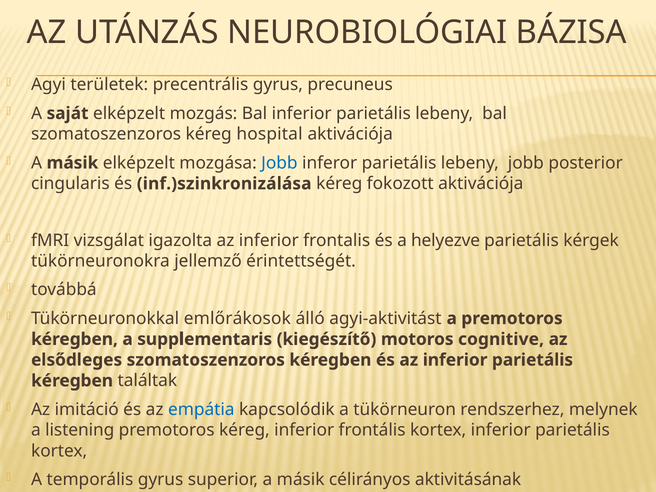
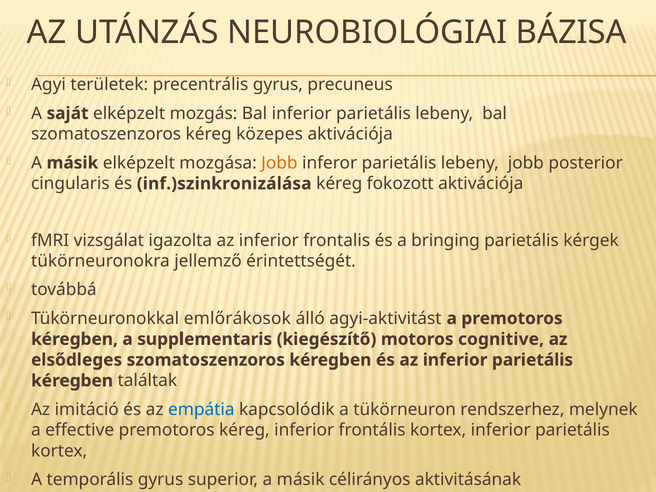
hospital: hospital -> közepes (270, 134)
Jobb colour: blue -> orange (279, 163)
helyezve: helyezve -> bringing (446, 240)
listening: listening -> effective (80, 430)
